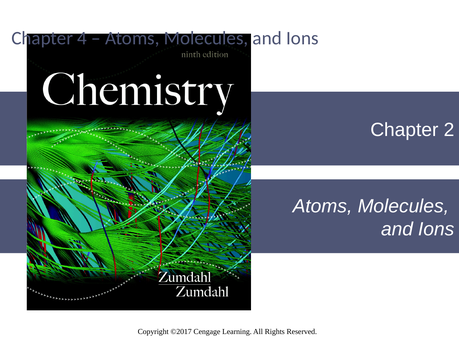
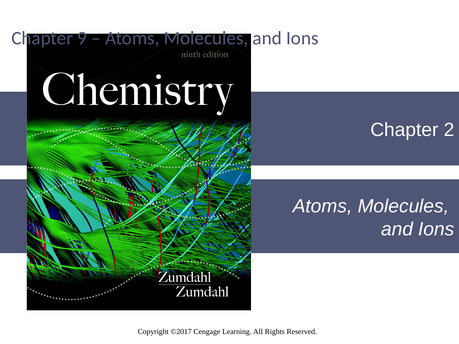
4: 4 -> 9 (82, 38)
